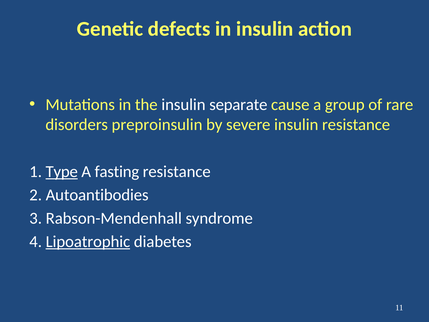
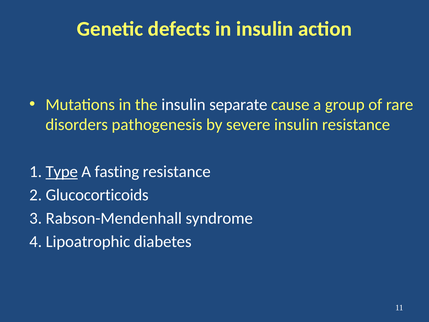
preproinsulin: preproinsulin -> pathogenesis (157, 125)
Autoantibodies: Autoantibodies -> Glucocorticoids (97, 195)
Lipoatrophic underline: present -> none (88, 242)
